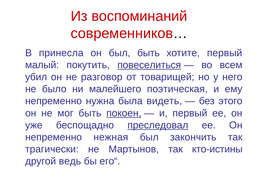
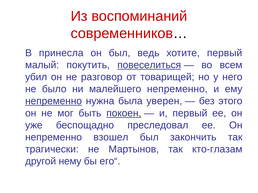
был быть: быть -> ведь (148, 53)
малейшего поэтическая: поэтическая -> непременно (177, 89)
непременно underline: none -> present (54, 101)
видеть: видеть -> уверен (164, 101)
преследовал underline: present -> none (158, 125)
нежная: нежная -> взошел (111, 137)
кто-истины: кто-истины -> кто-глазам (217, 150)
ведь: ведь -> нему (70, 162)
